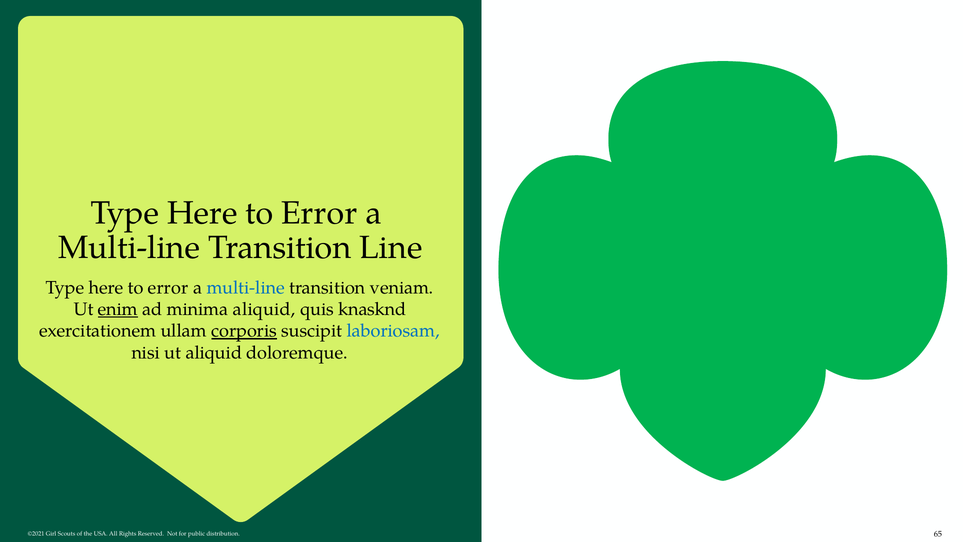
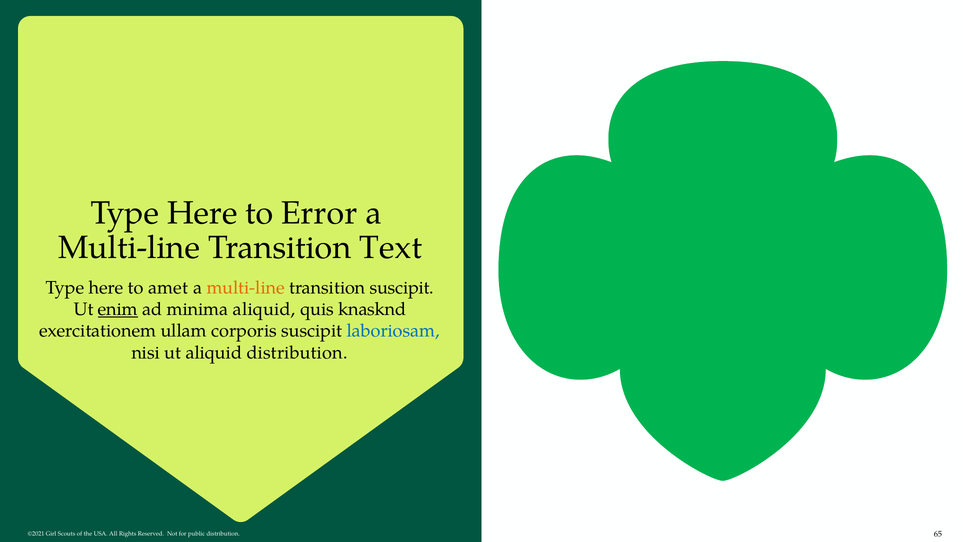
Line: Line -> Text (391, 247)
error: error -> amet (168, 287)
multi-line colour: blue -> orange (246, 287)
transition veniam: veniam -> suscipit (402, 287)
corporis underline: present -> none (244, 331)
aliquid doloremque: doloremque -> distribution (297, 352)
